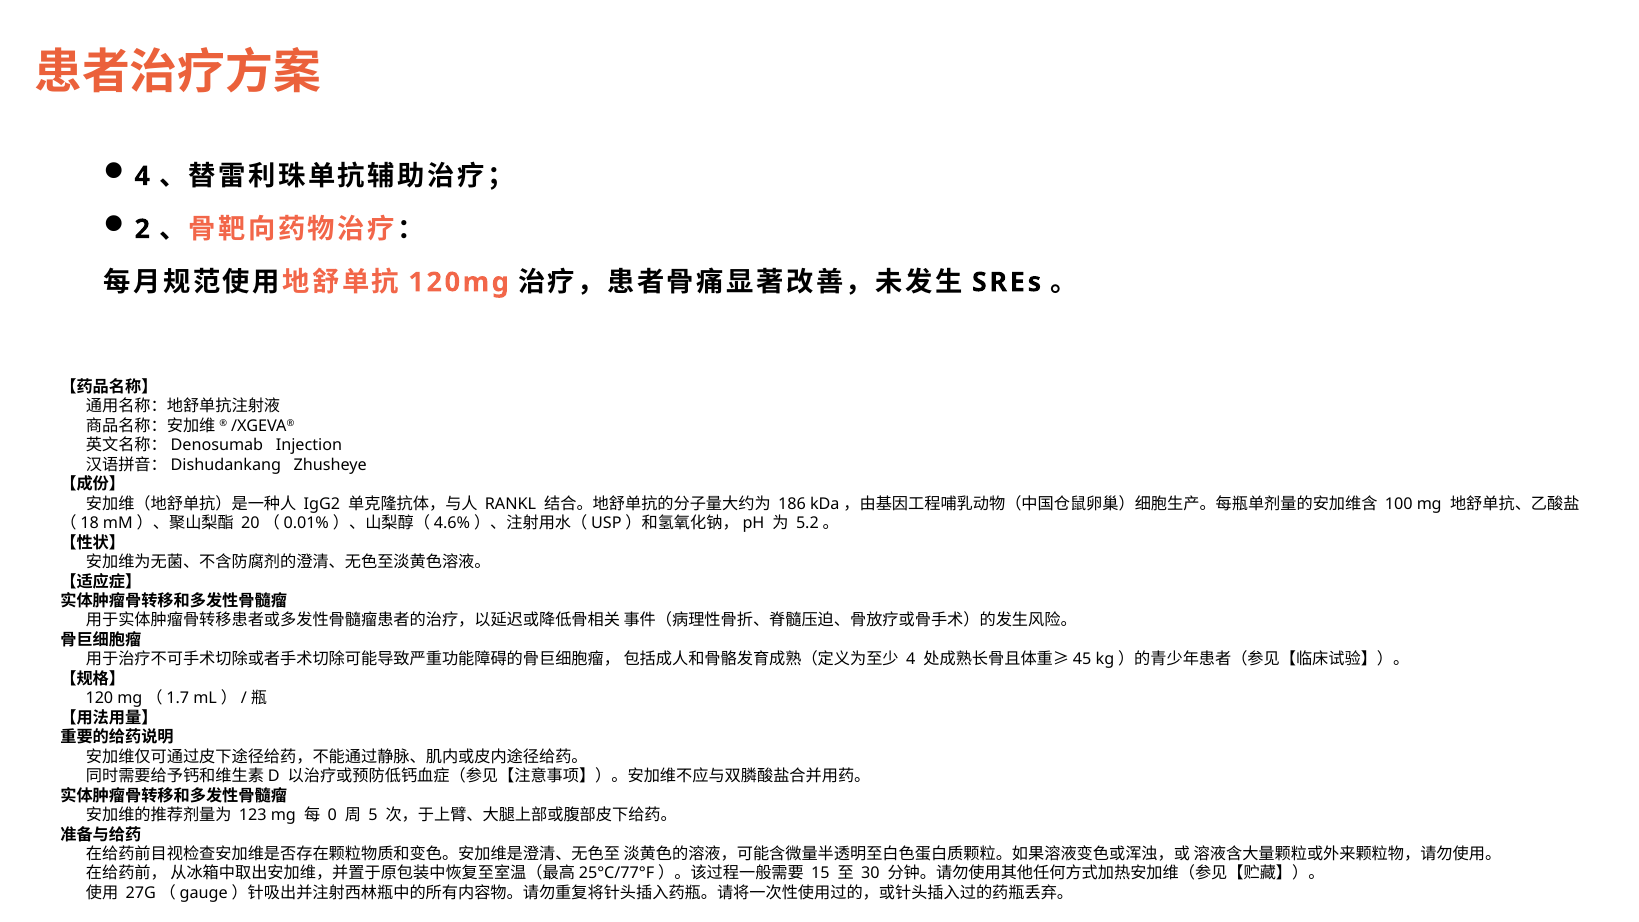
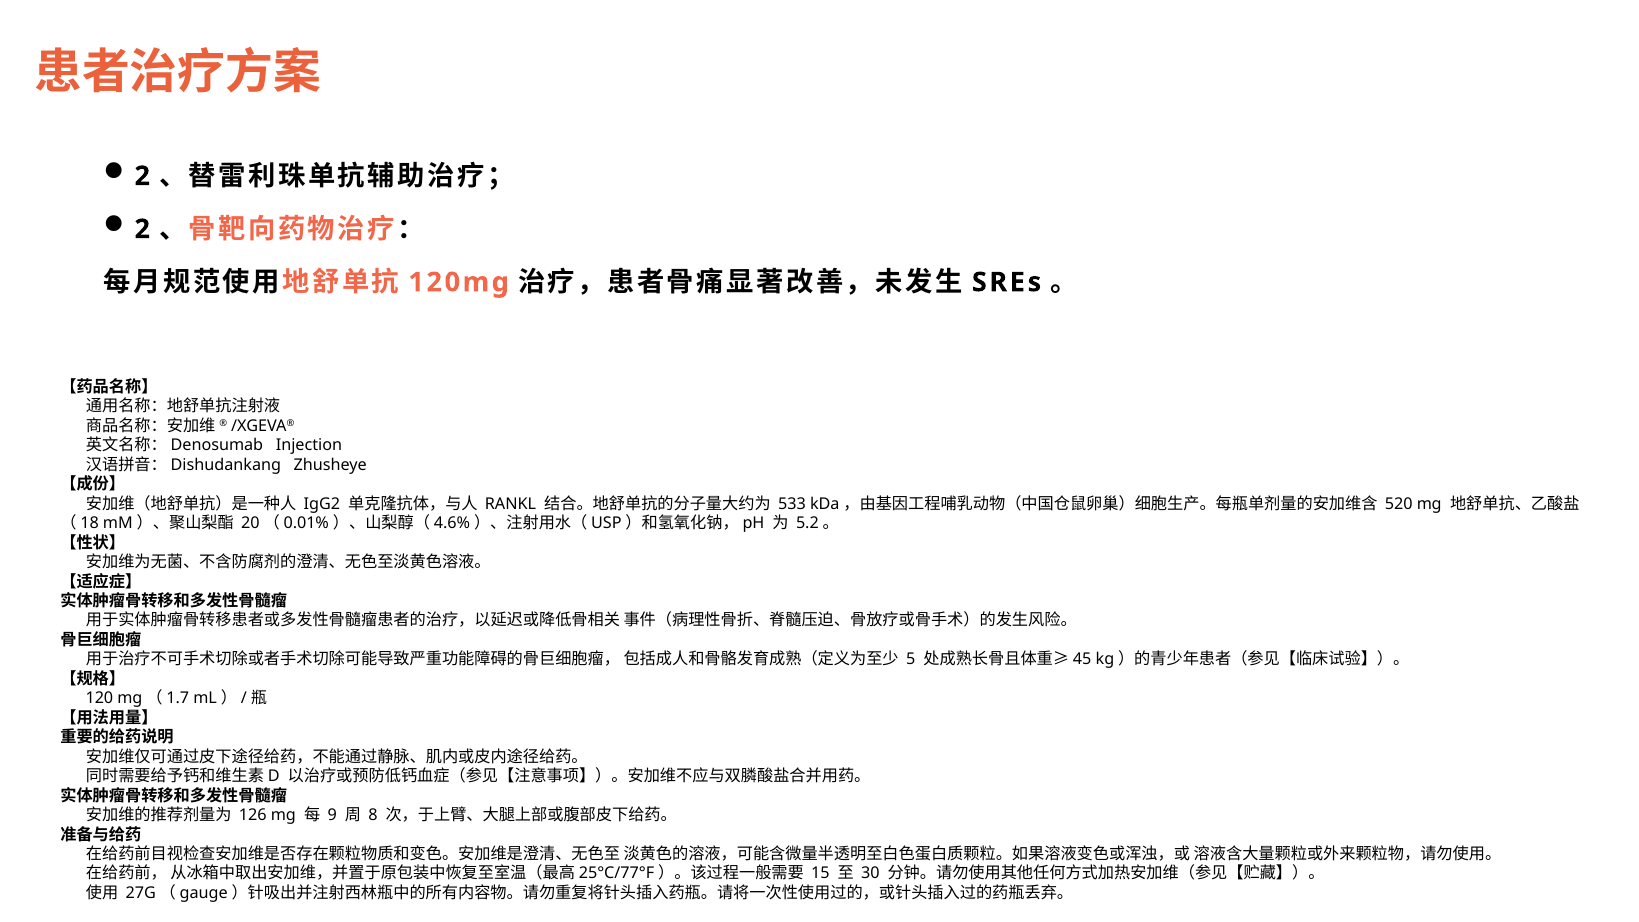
4: 4 -> 2 (142, 176)
186: 186 -> 533 (792, 504)
100: 100 -> 520 (1399, 504)
4: 4 -> 5 (911, 660)
123: 123 -> 126 (253, 815)
0: 0 -> 9 (332, 815)
5: 5 -> 8 (373, 815)
